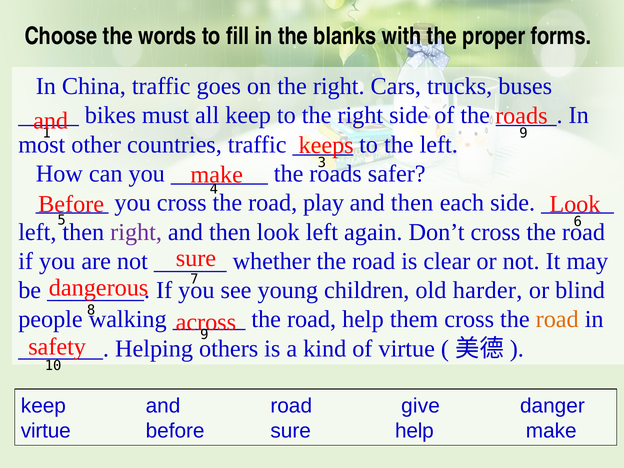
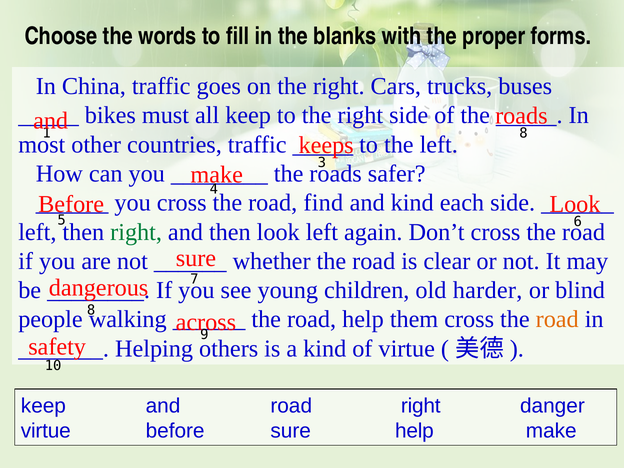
9: 9 -> 8 (523, 133)
play: play -> find (323, 203)
then: then -> kind (412, 203)
right colour: purple -> green (136, 232)
road give: give -> right (421, 406)
